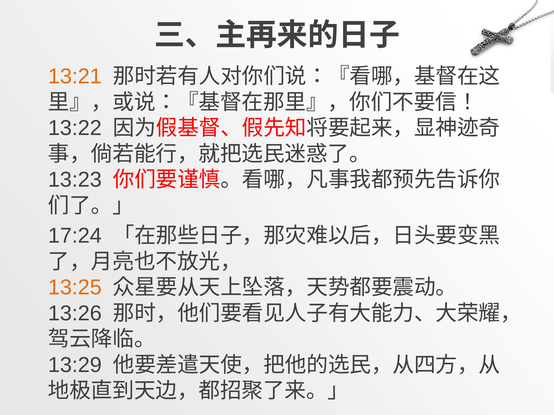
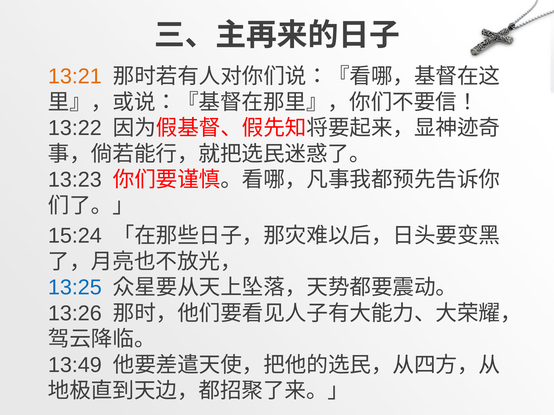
17:24: 17:24 -> 15:24 (75, 236)
13:25 colour: orange -> blue (75, 288)
13:29: 13:29 -> 13:49 (75, 365)
